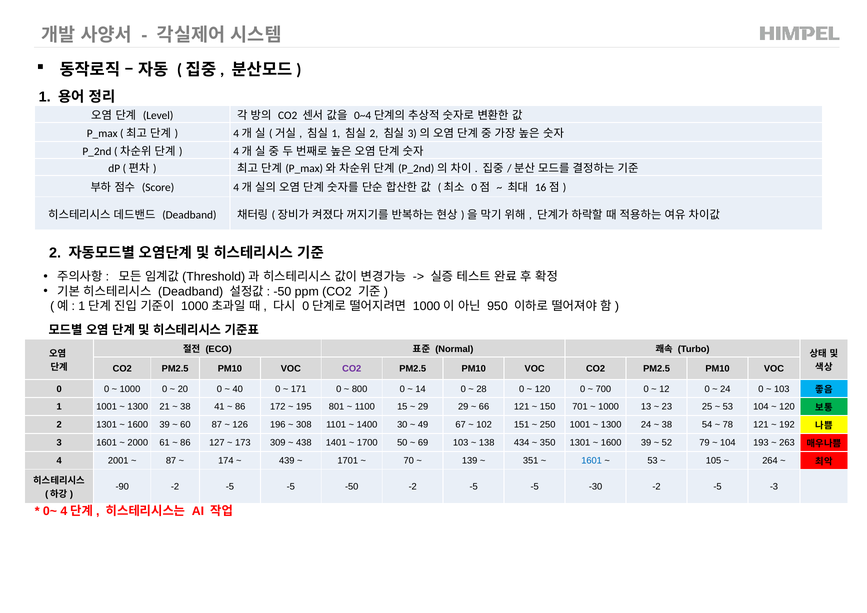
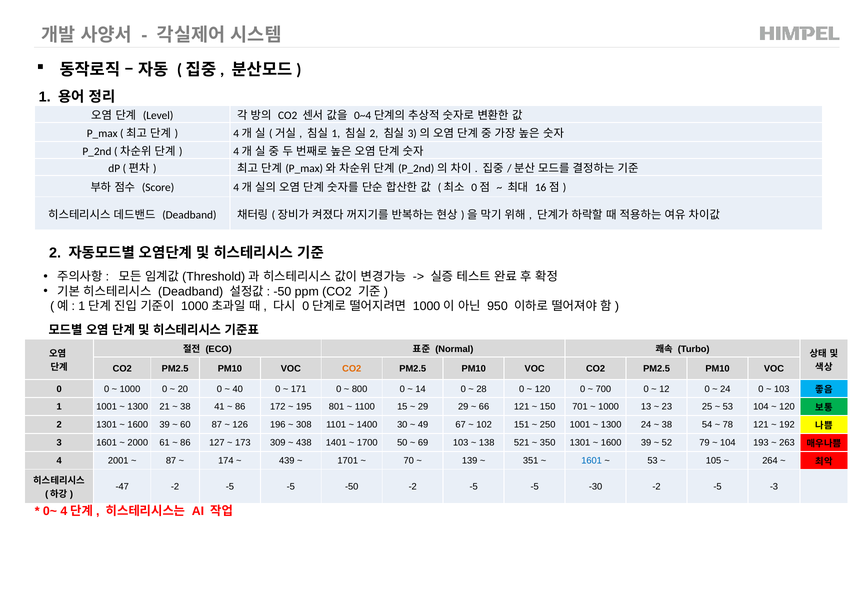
CO2 colour: purple -> orange (352, 369)
434: 434 -> 521 (522, 443)
-90: -90 -> -47 (122, 487)
